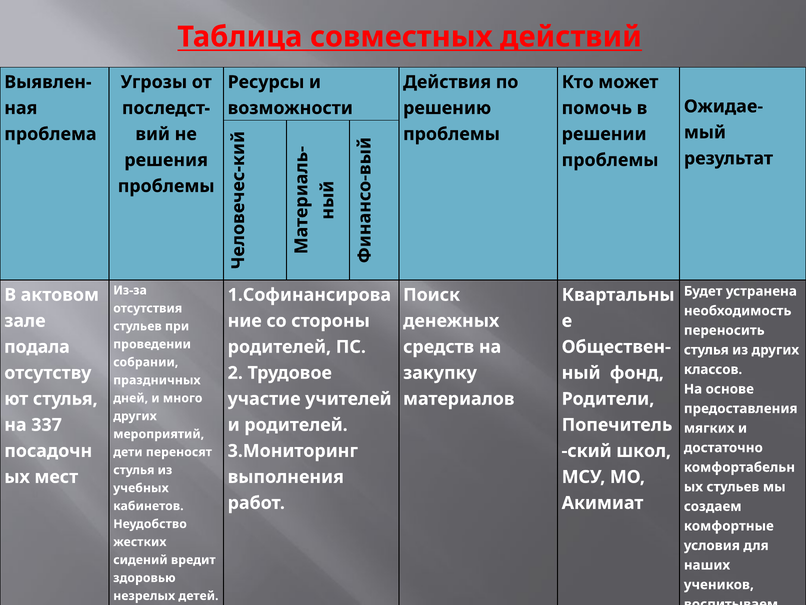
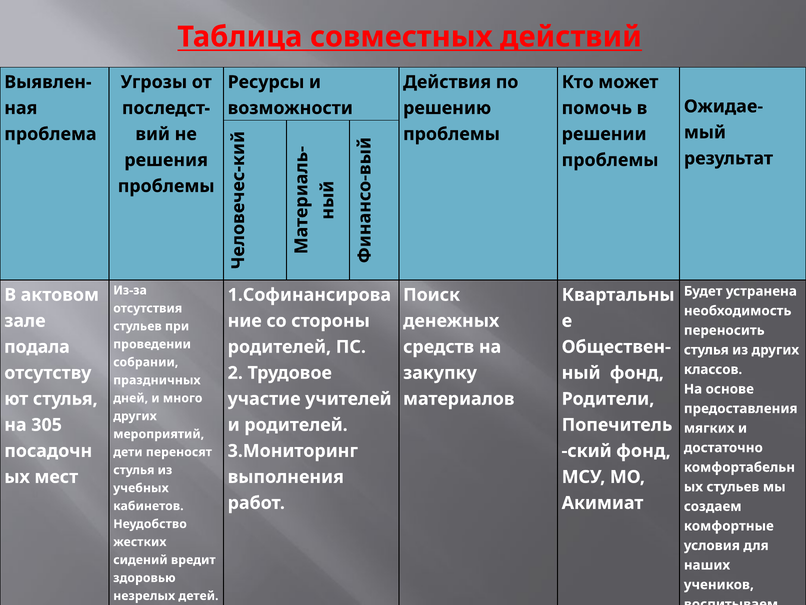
337: 337 -> 305 (47, 425)
школ: школ -> фонд (643, 451)
